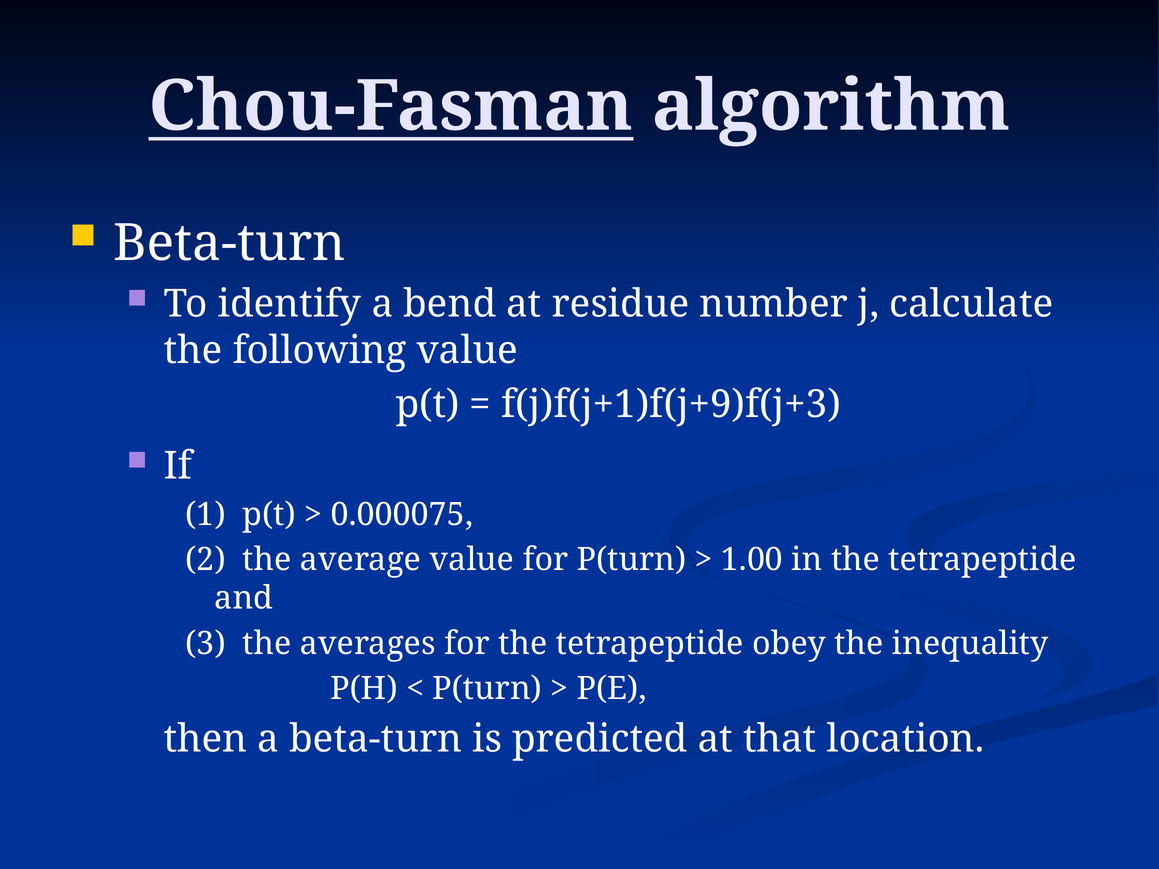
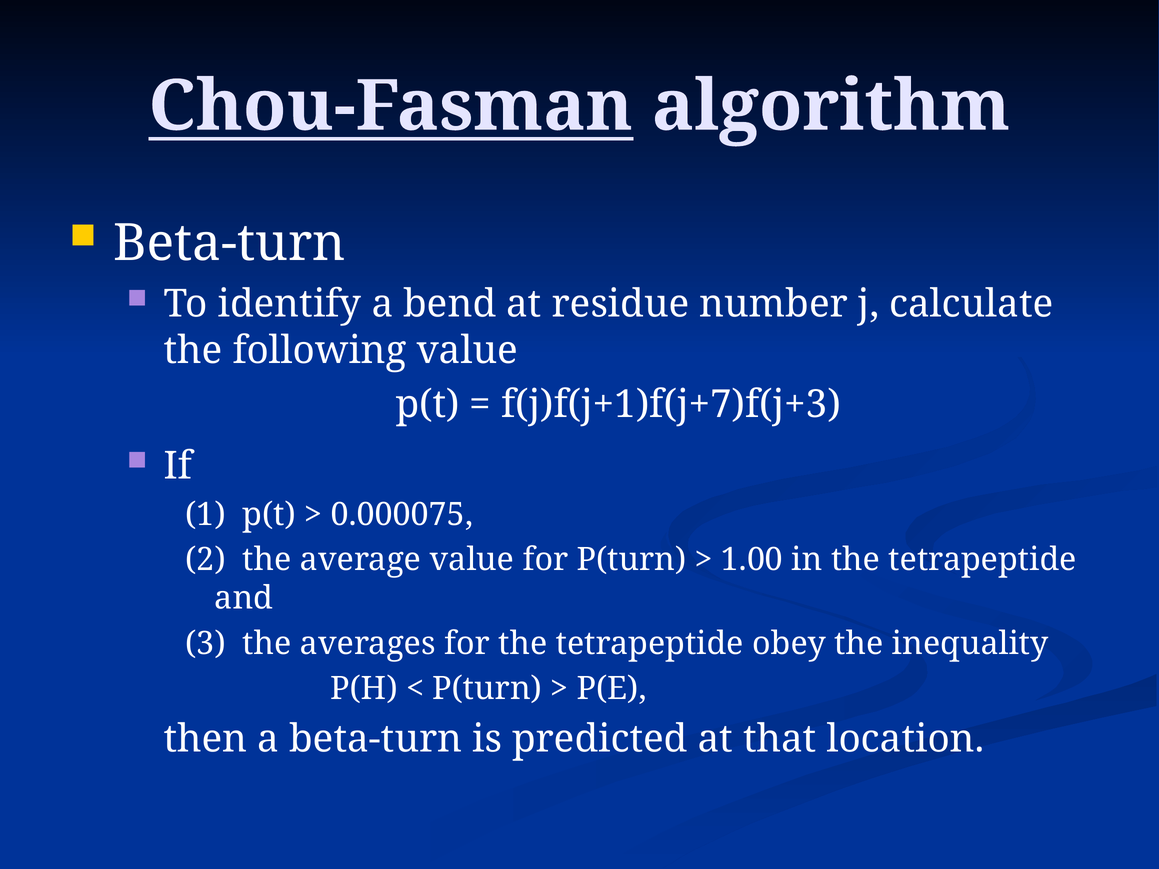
f(j)f(j+1)f(j+9)f(j+3: f(j)f(j+1)f(j+9)f(j+3 -> f(j)f(j+1)f(j+7)f(j+3 (671, 404)
